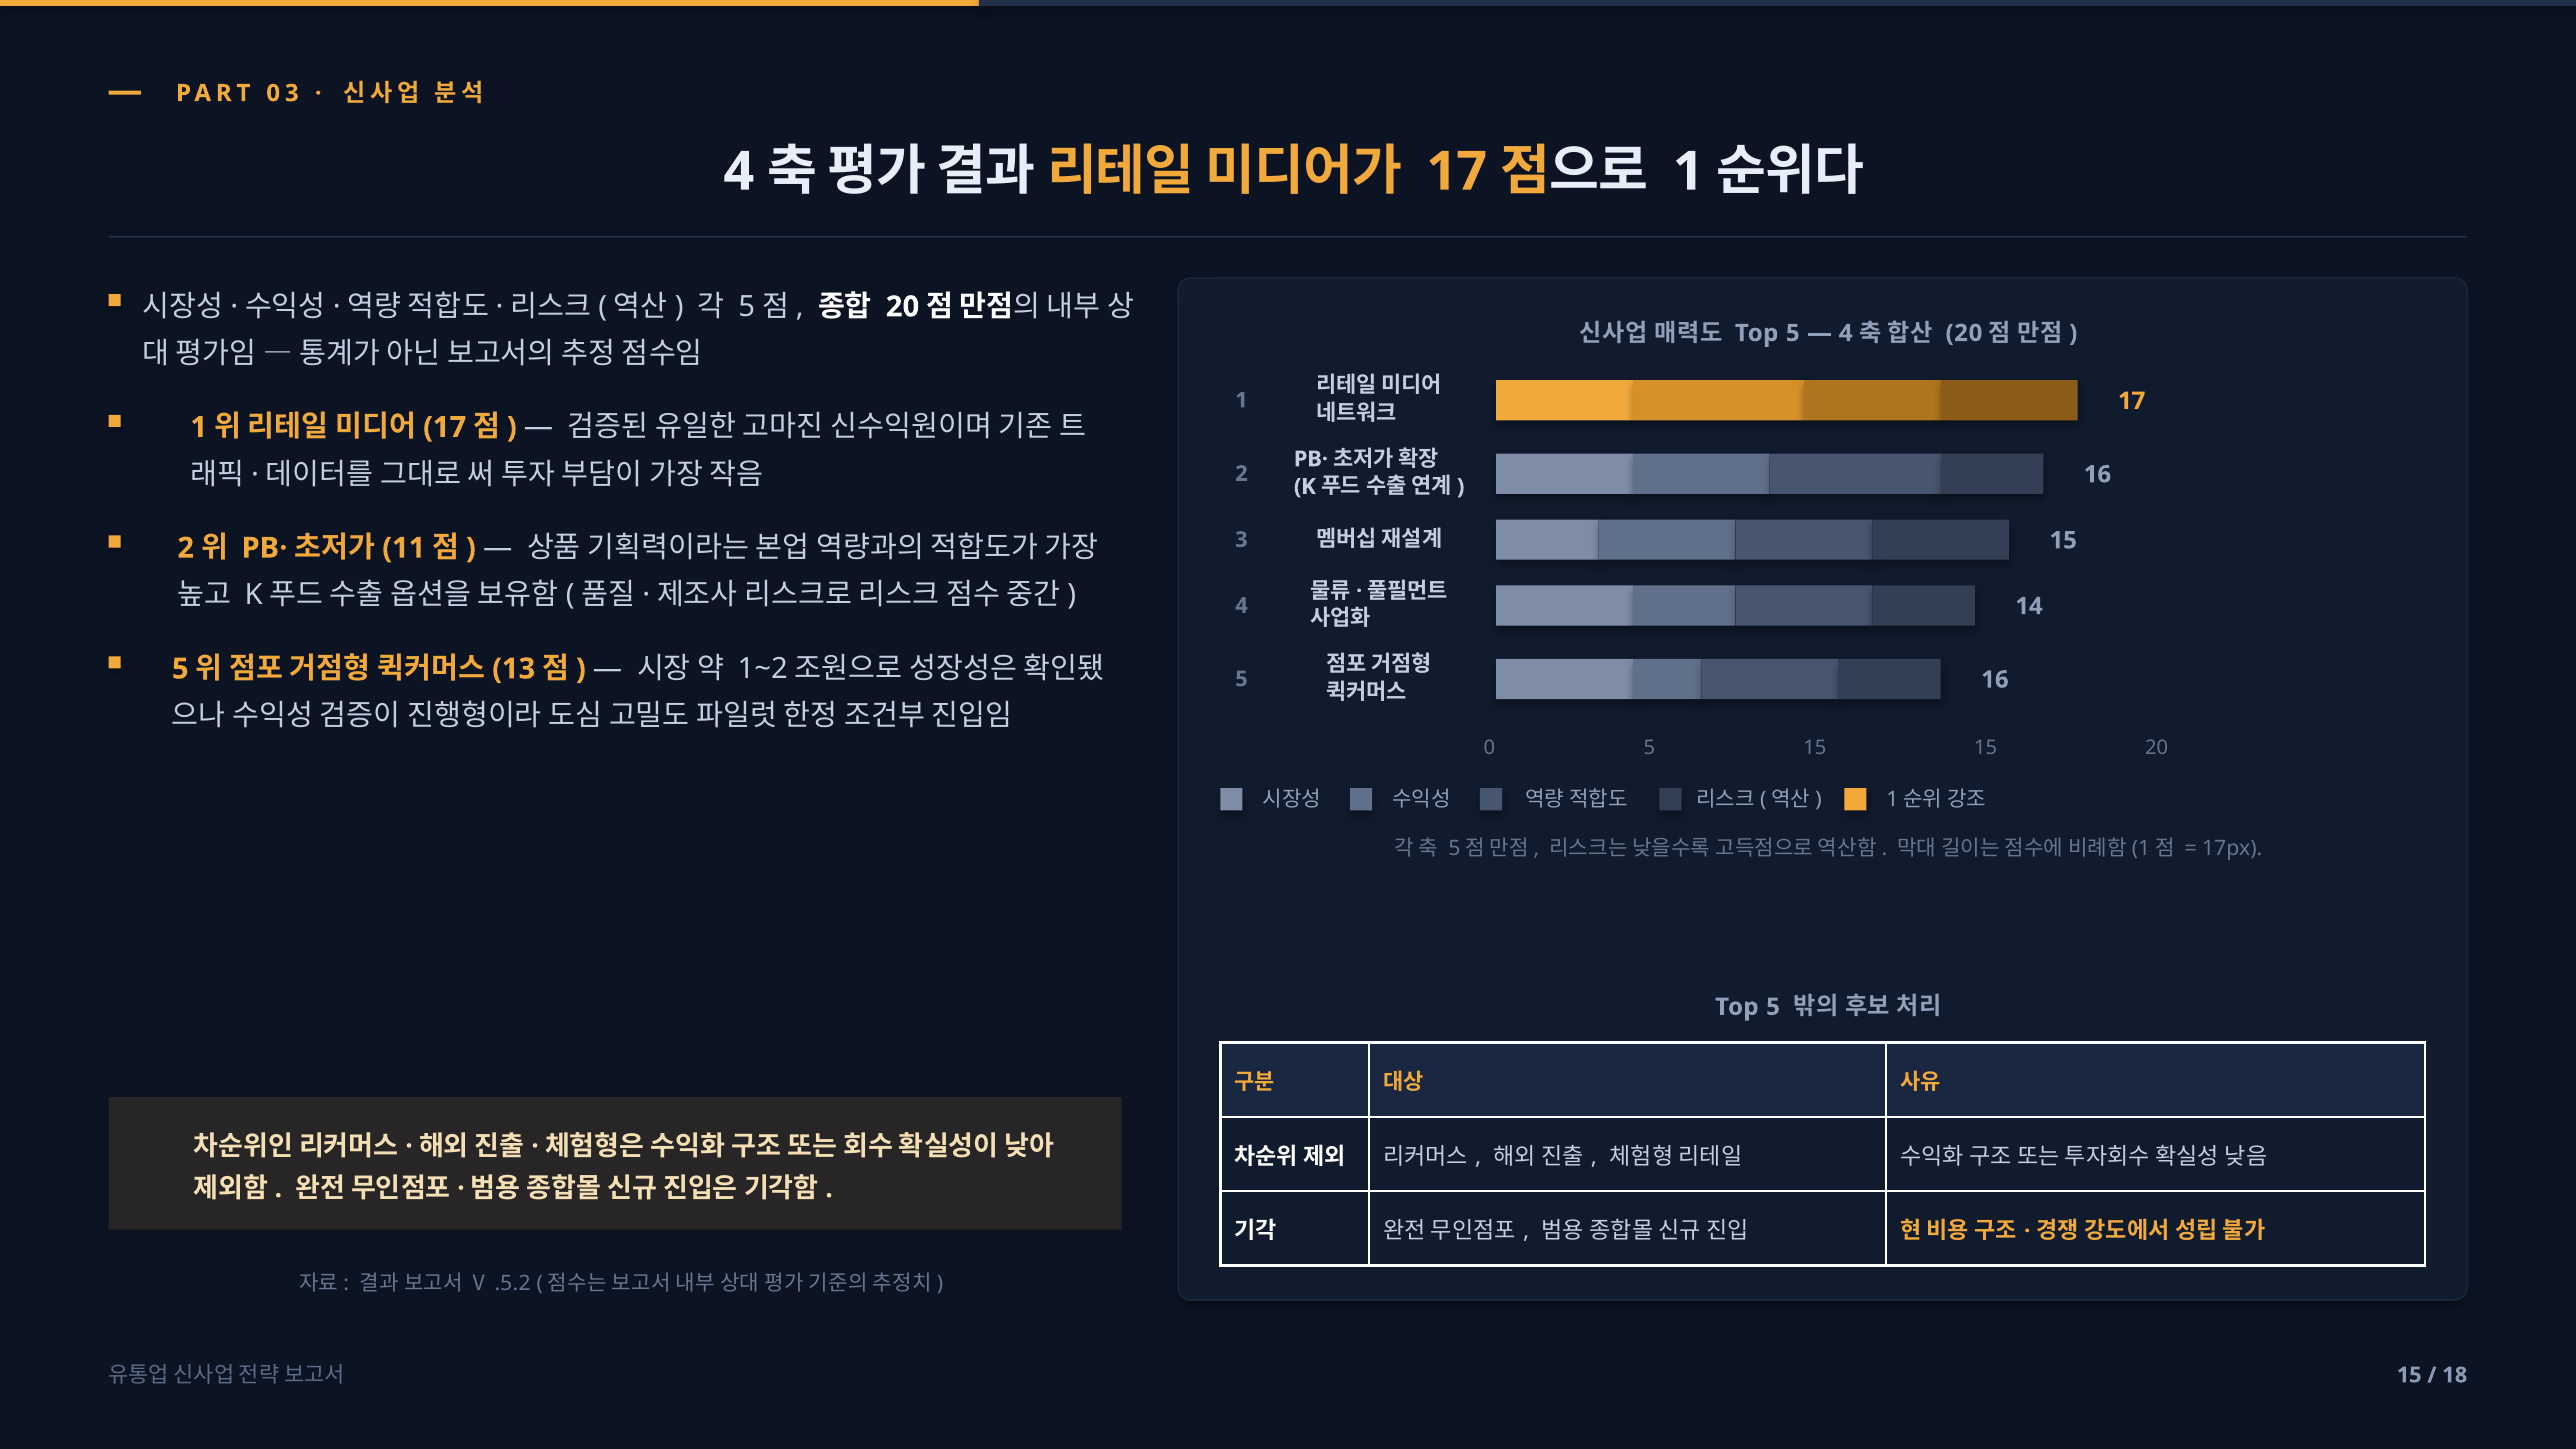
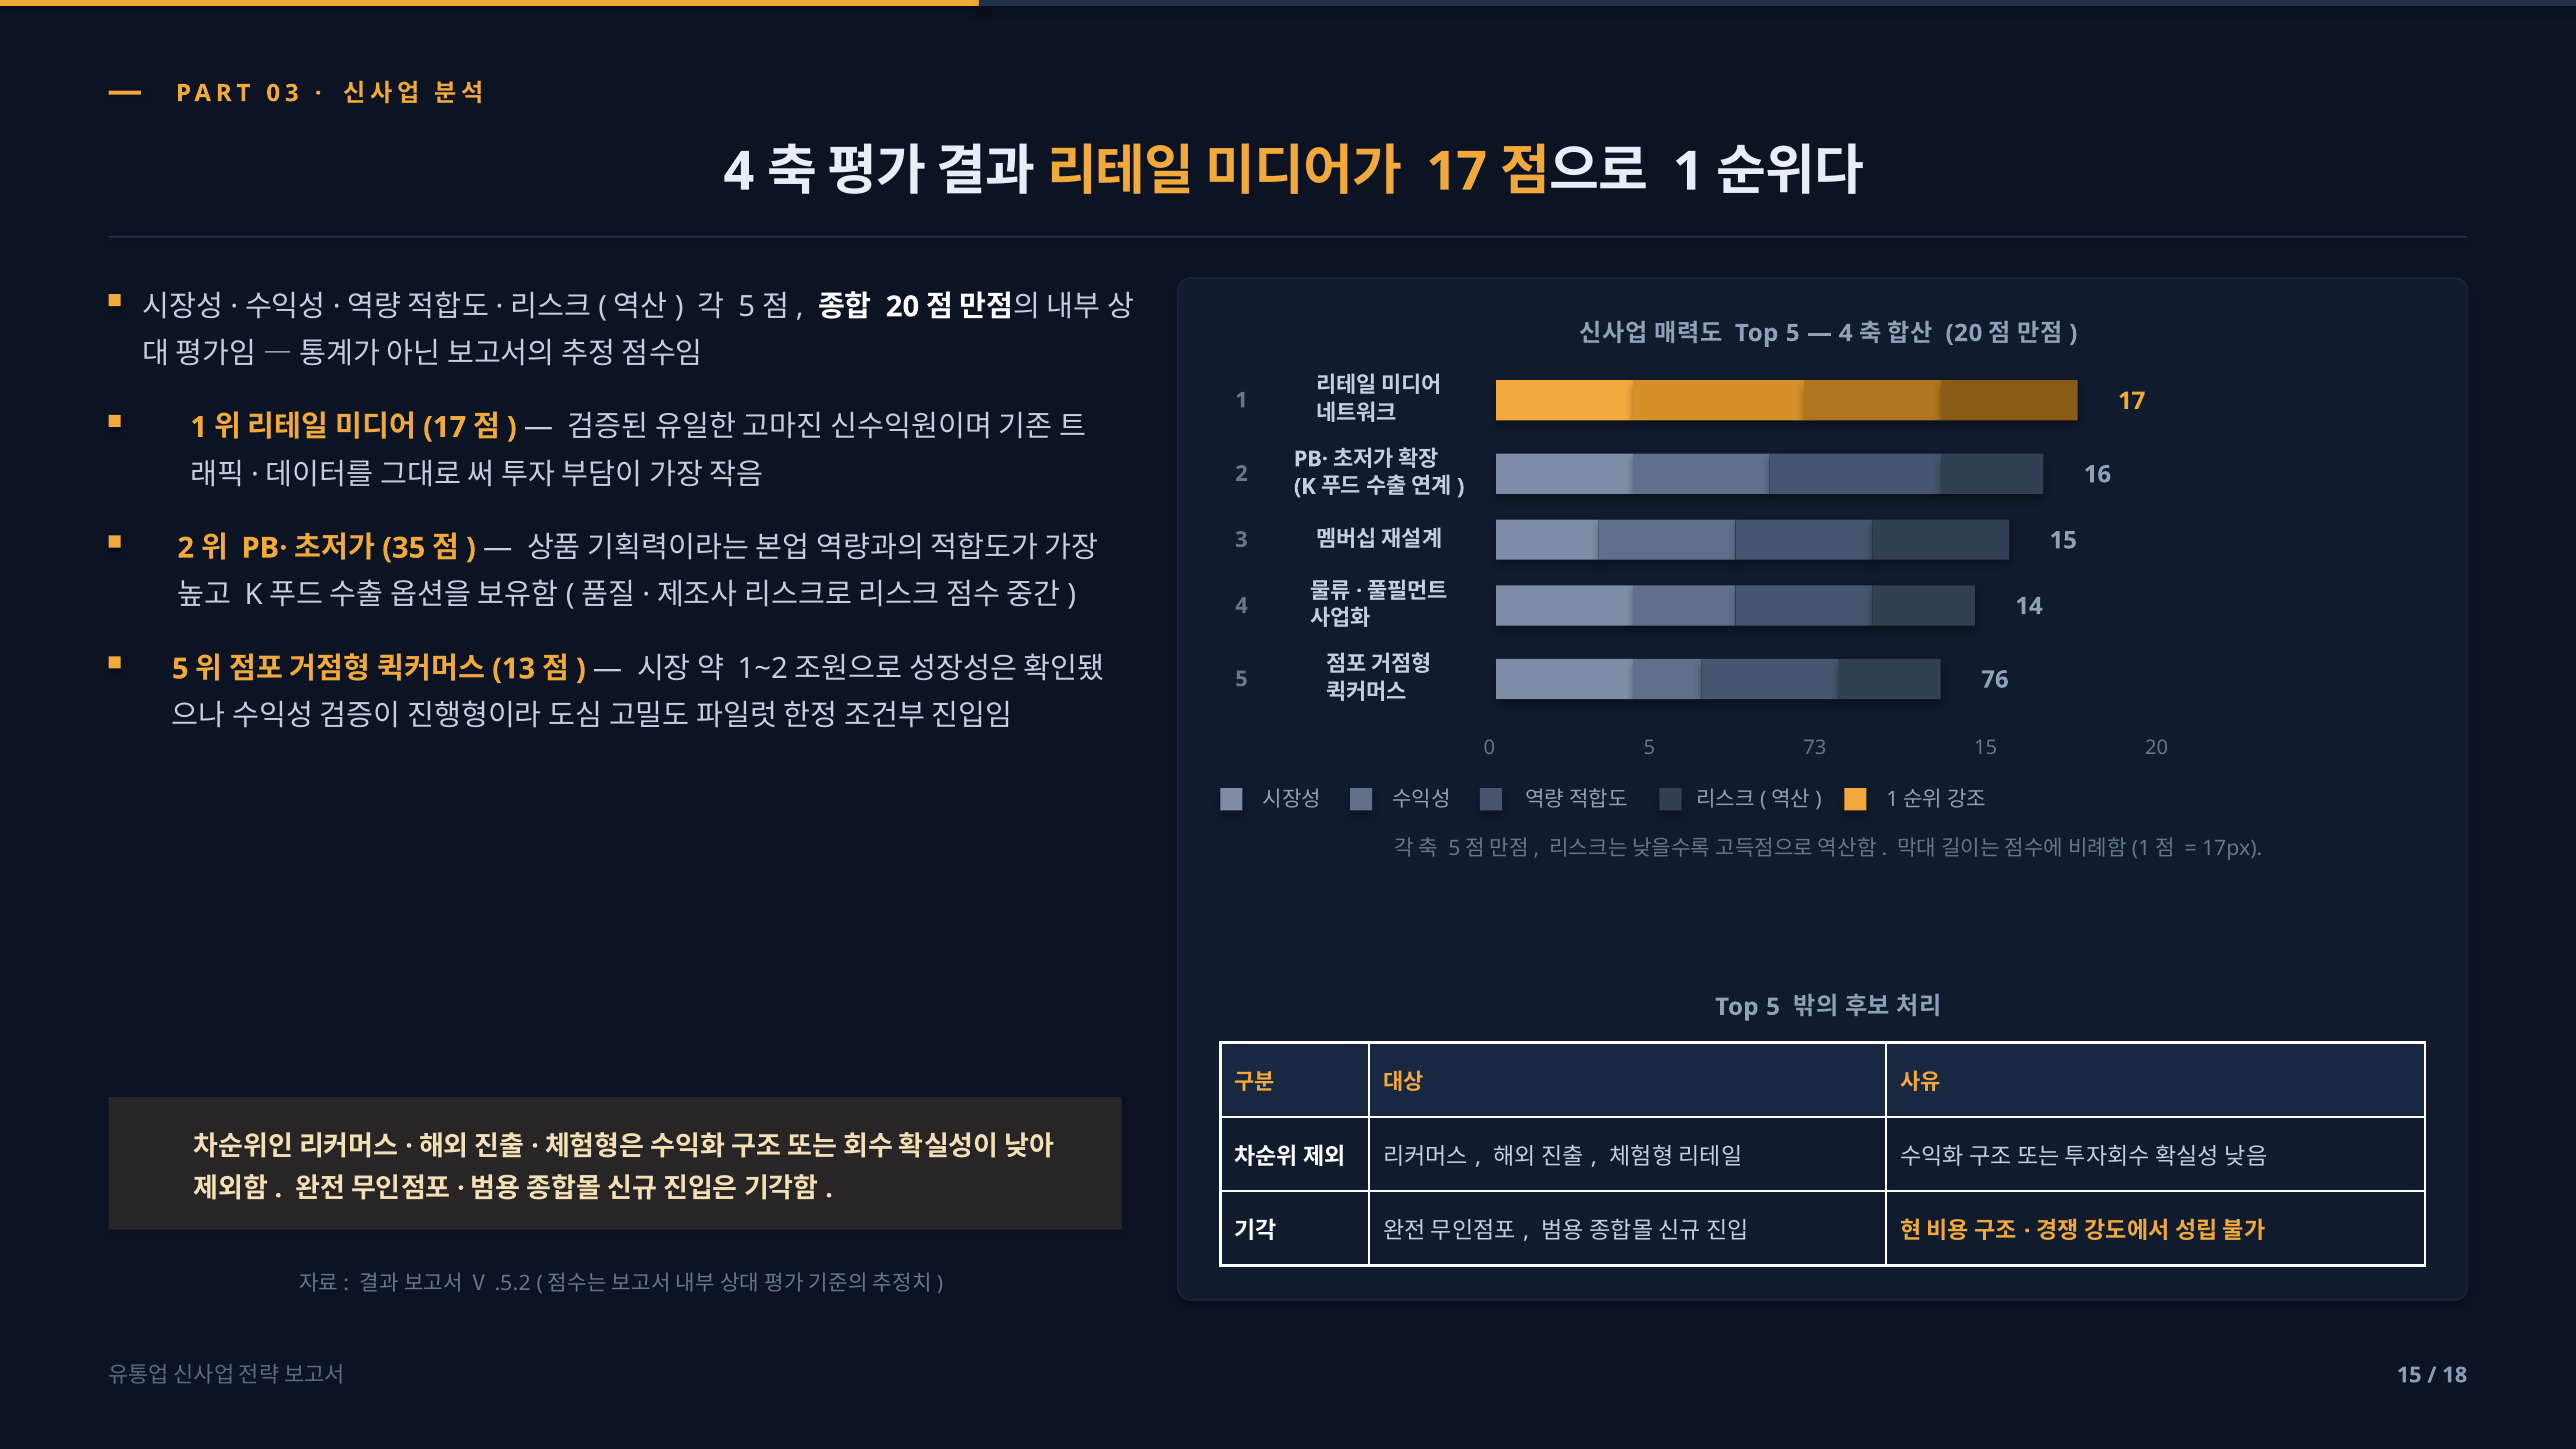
11: 11 -> 35 (404, 548)
16: 16 -> 76 (1995, 680)
5 15: 15 -> 73 (1815, 748)
